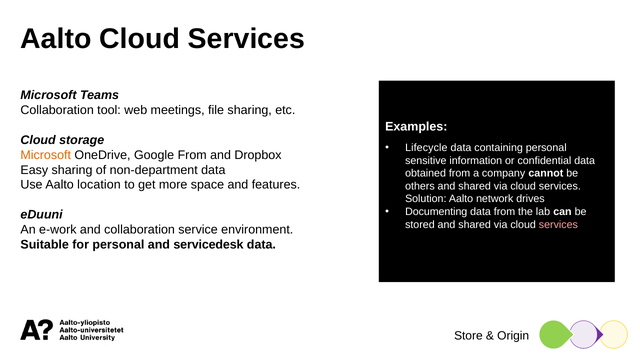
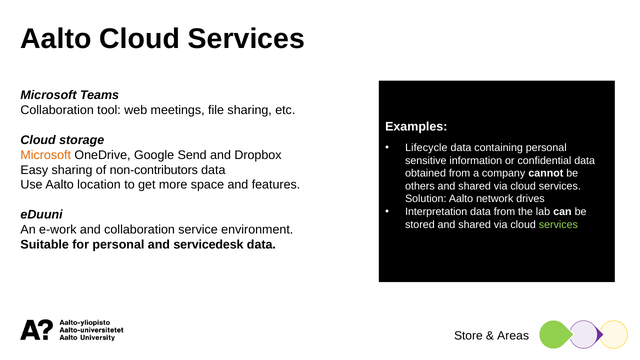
Google From: From -> Send (192, 155)
non-department: non-department -> non-contributors (154, 170)
Documenting: Documenting -> Interpretation (436, 212)
services colour: pink -> light green (558, 225)
Origin: Origin -> Areas (513, 336)
